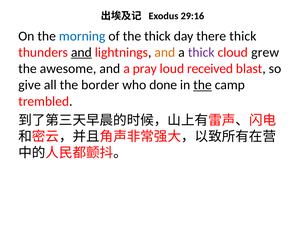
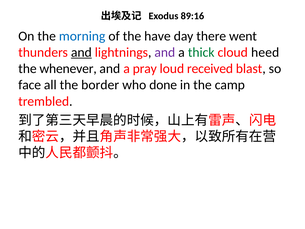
29:16: 29:16 -> 89:16 (192, 16)
the thick: thick -> have (157, 36)
there thick: thick -> went (243, 36)
and colour: orange -> purple (165, 52)
thick colour: purple -> green (201, 52)
grew: grew -> heed (265, 52)
awesome: awesome -> whenever (68, 69)
give: give -> face (30, 85)
the underline: present -> none (202, 85)
